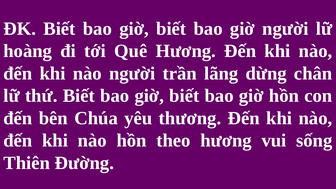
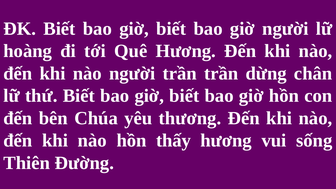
trần lãng: lãng -> trần (221, 73)
theo: theo -> thấy (173, 141)
